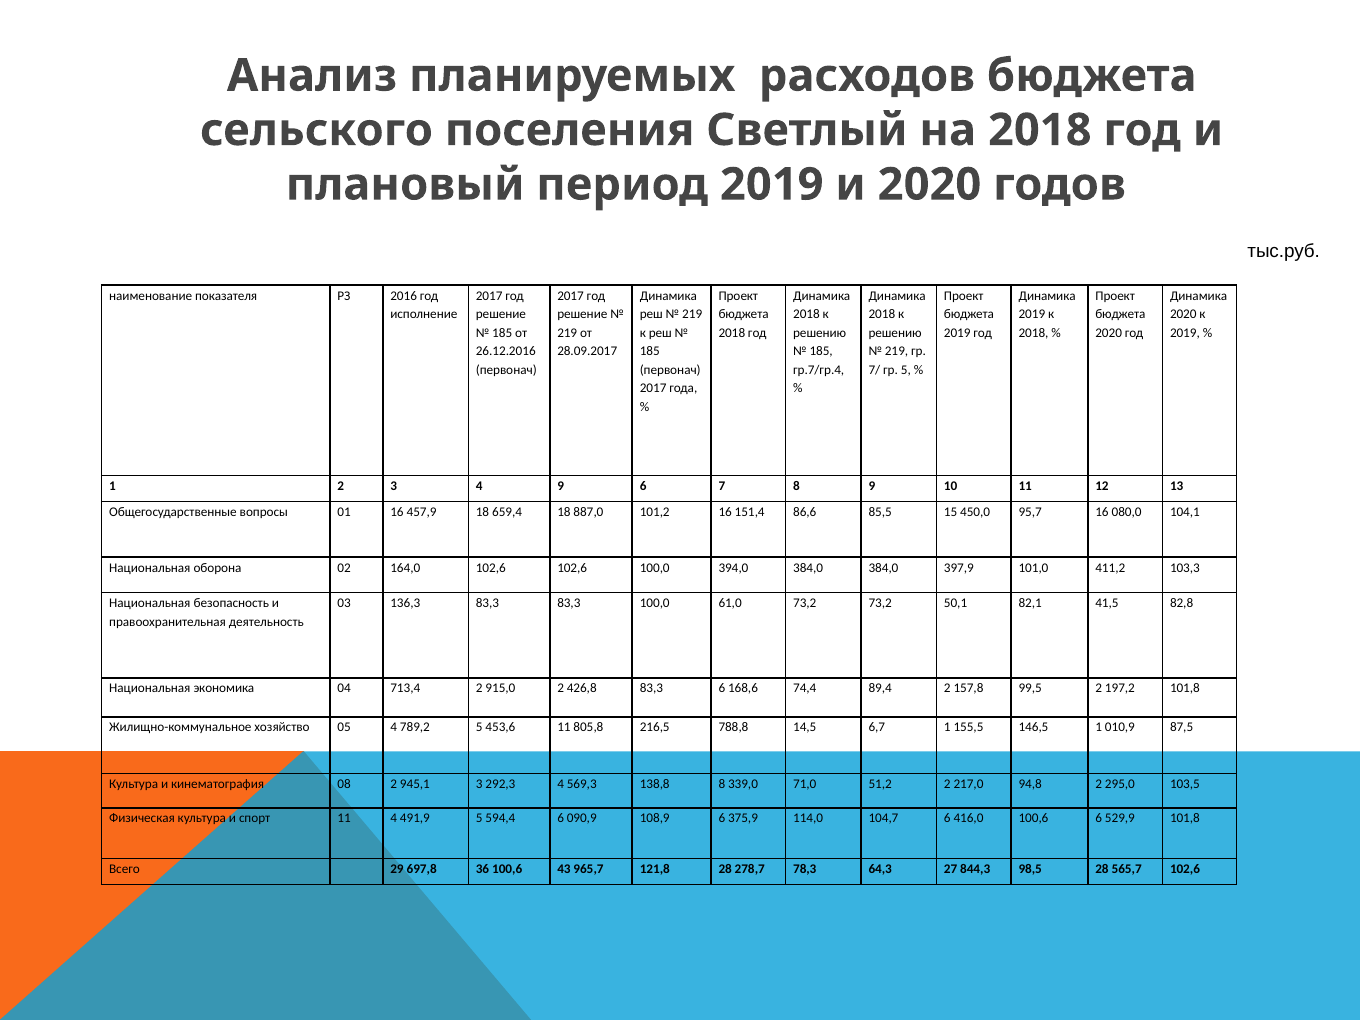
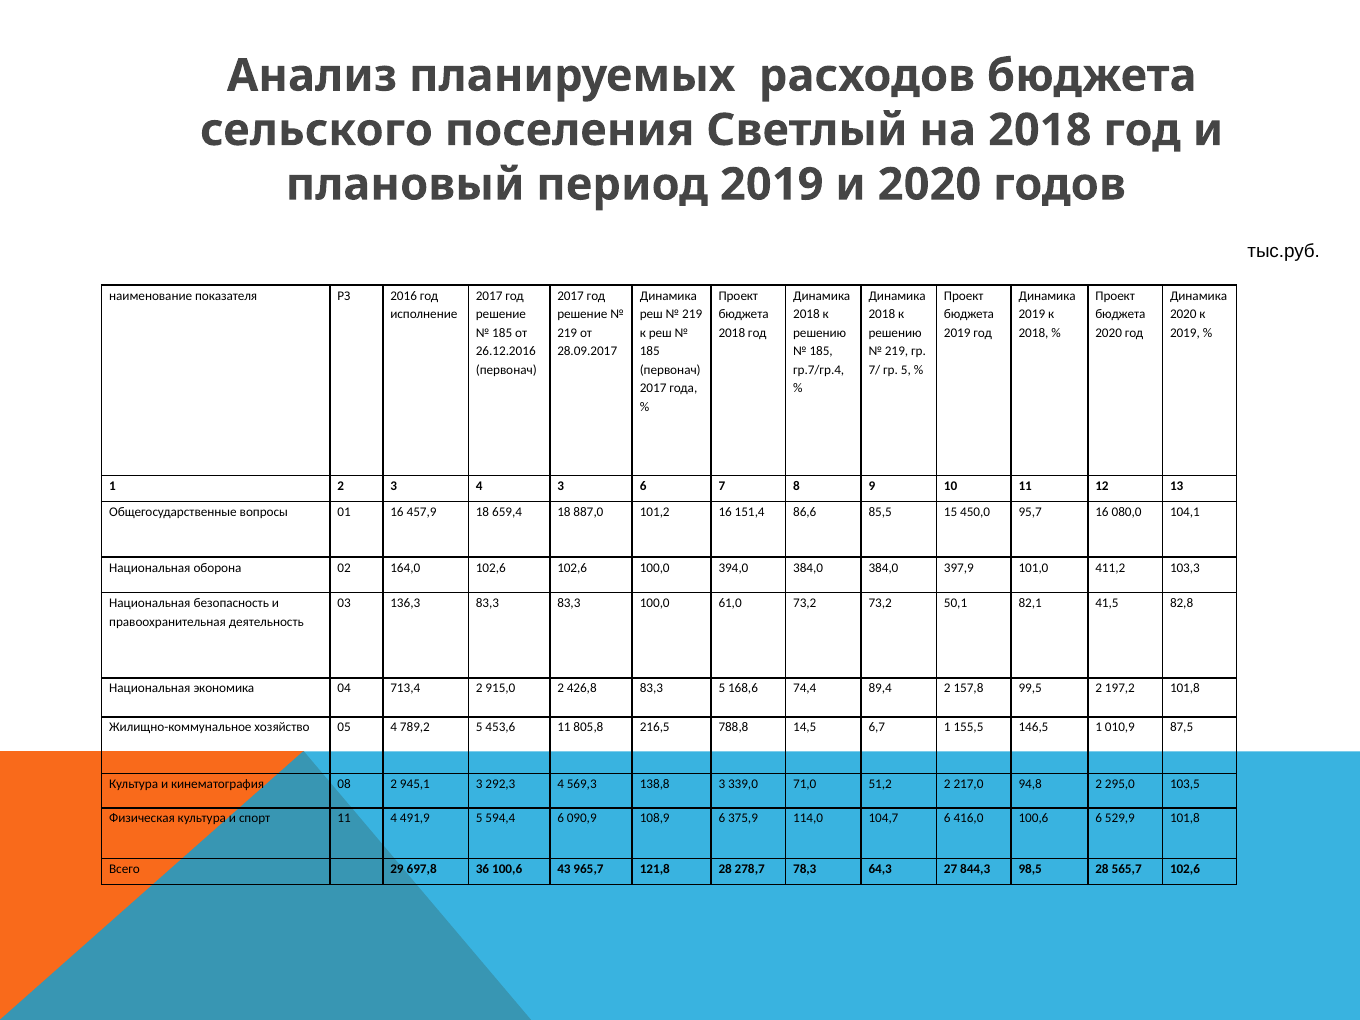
4 9: 9 -> 3 (561, 486)
83,3 6: 6 -> 5 (722, 688)
138,8 8: 8 -> 3 (722, 784)
